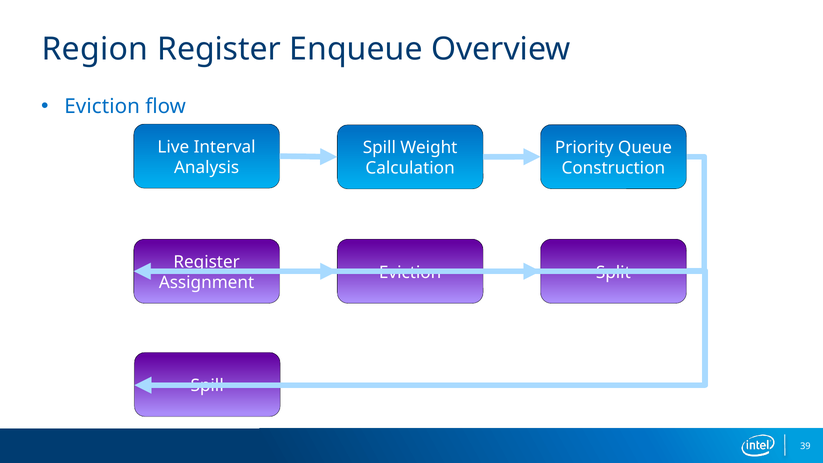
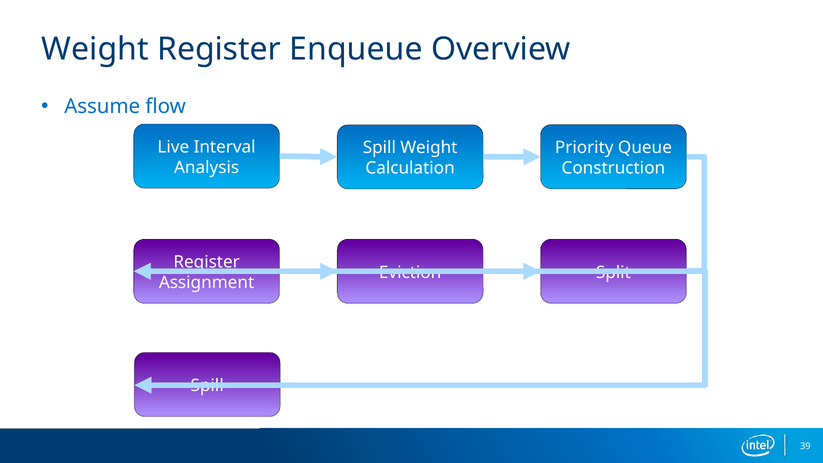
Region: Region -> Weight (95, 49)
Eviction: Eviction -> Assume (102, 106)
